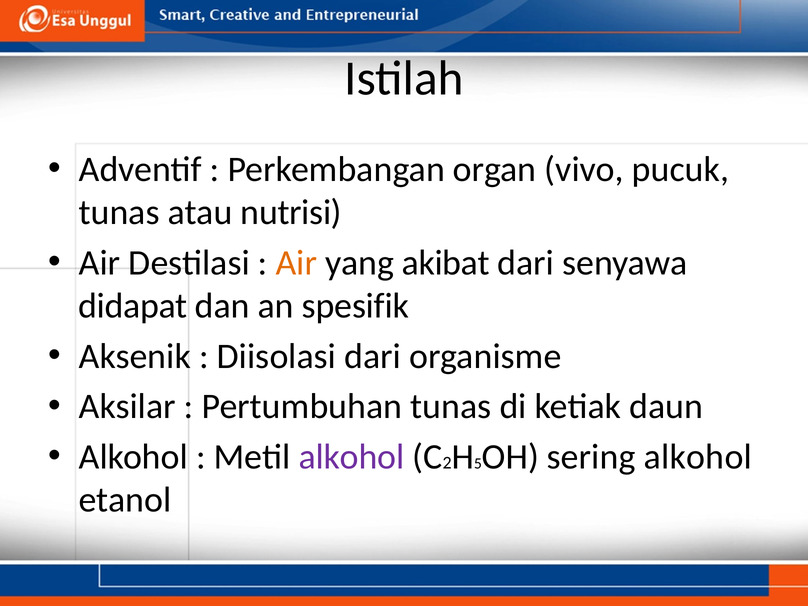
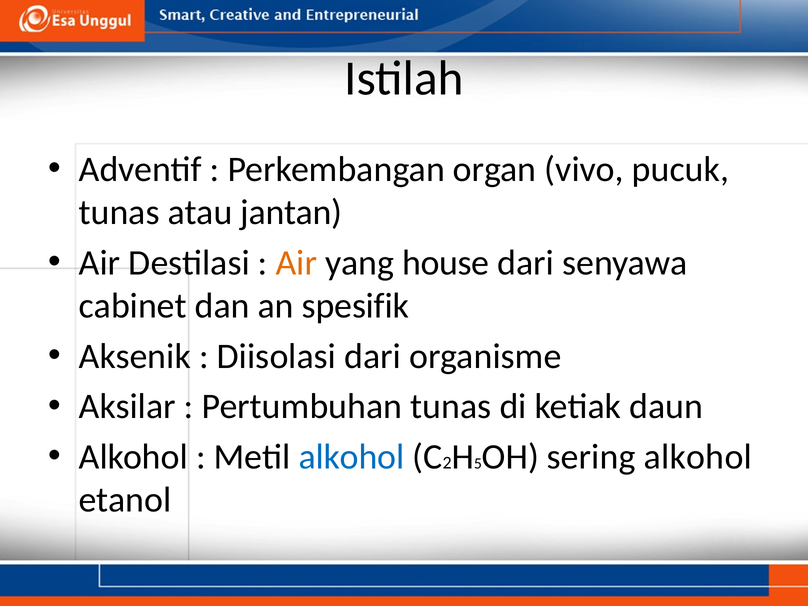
nutrisi: nutrisi -> jantan (291, 213)
akibat: akibat -> house (446, 263)
didapat: didapat -> cabinet (133, 306)
alkohol colour: purple -> blue (351, 457)
